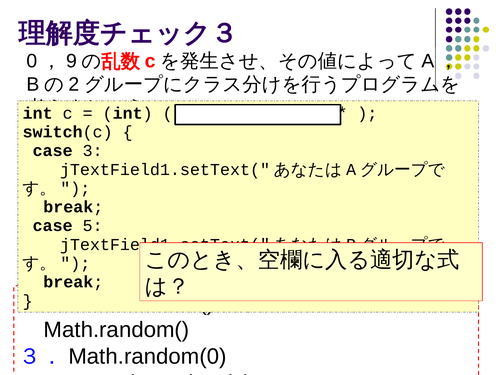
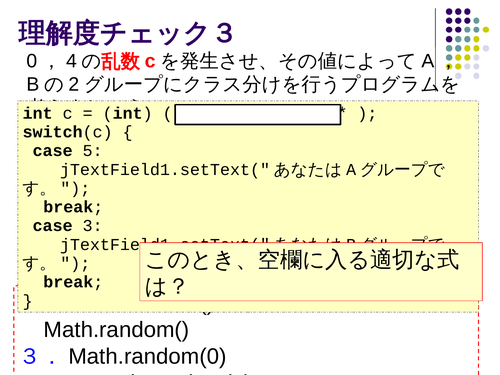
9: 9 -> 4 (71, 61)
3: 3 -> 5 (93, 151)
5: 5 -> 3 (93, 226)
